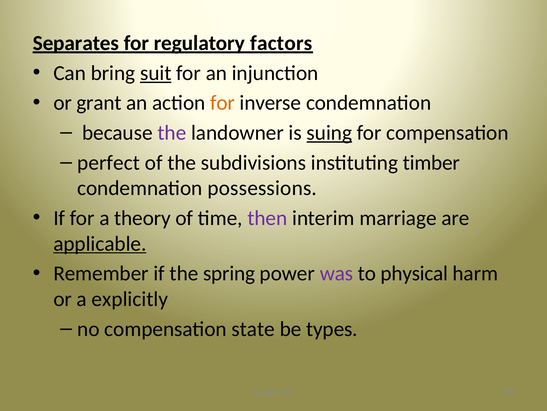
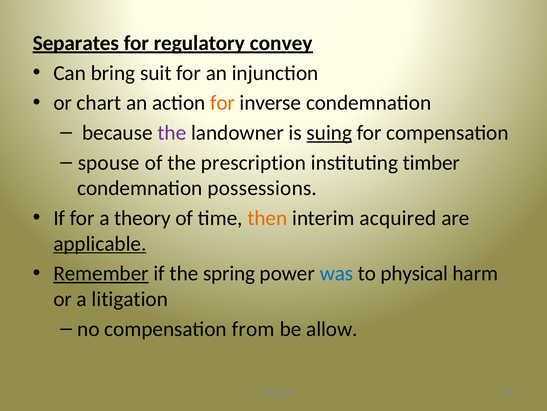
factors: factors -> convey (281, 43)
suit underline: present -> none (156, 73)
grant: grant -> chart (99, 103)
perfect: perfect -> spouse (109, 162)
subdivisions: subdivisions -> prescription (254, 162)
then colour: purple -> orange (267, 218)
marriage: marriage -> acquired (398, 218)
Remember underline: none -> present (101, 273)
was colour: purple -> blue (336, 273)
explicitly: explicitly -> litigation (130, 299)
state: state -> from (253, 328)
types: types -> allow (332, 328)
